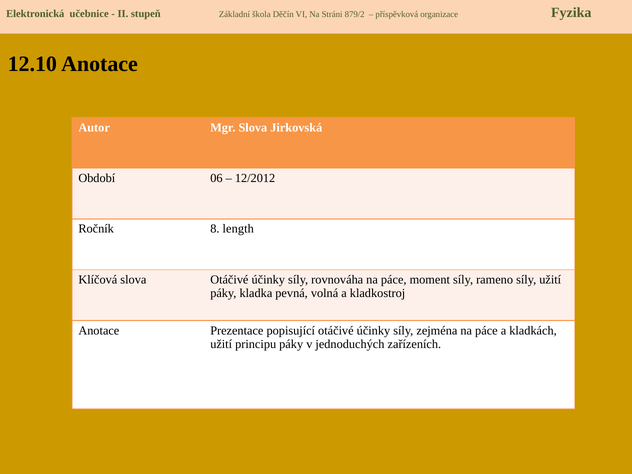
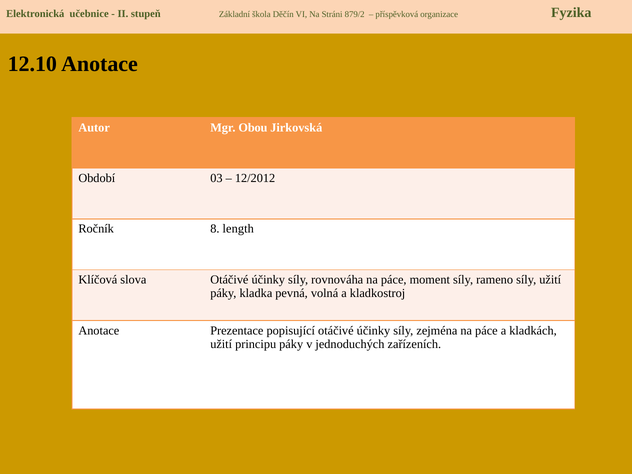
Mgr Slova: Slova -> Obou (253, 128)
06: 06 -> 03 (216, 178)
